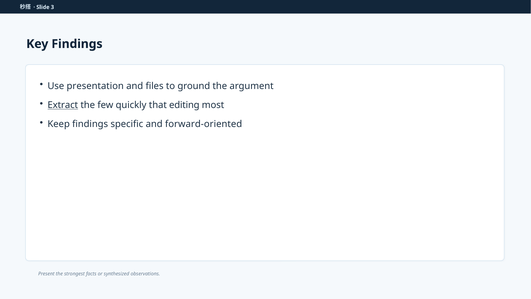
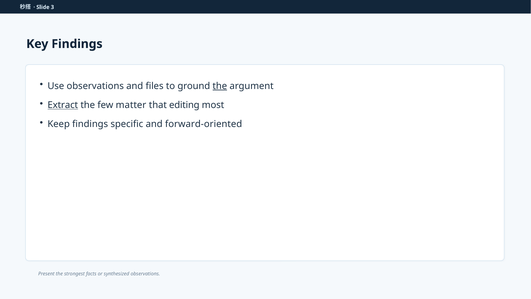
Use presentation: presentation -> observations (95, 86)
the underline: none -> present (220, 86)
quickly: quickly -> matter (131, 105)
